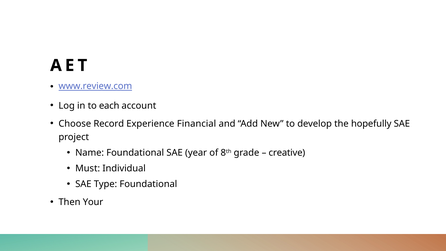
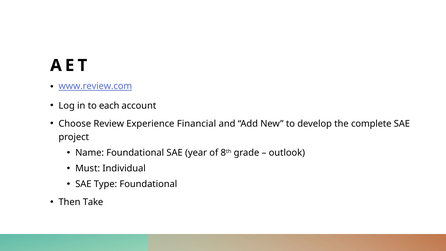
Record: Record -> Review (109, 124)
hopefully: hopefully -> complete (371, 124)
creative: creative -> outlook (287, 153)
Your: Your -> Take (93, 202)
